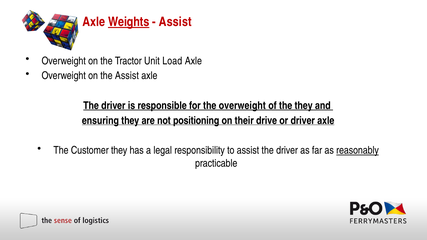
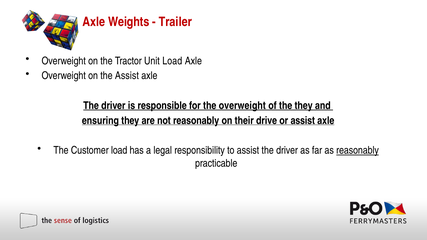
Weights underline: present -> none (129, 22)
Assist: Assist -> Trailer (175, 22)
not positioning: positioning -> reasonably (196, 121)
or driver: driver -> assist (303, 121)
Customer they: they -> load (119, 151)
